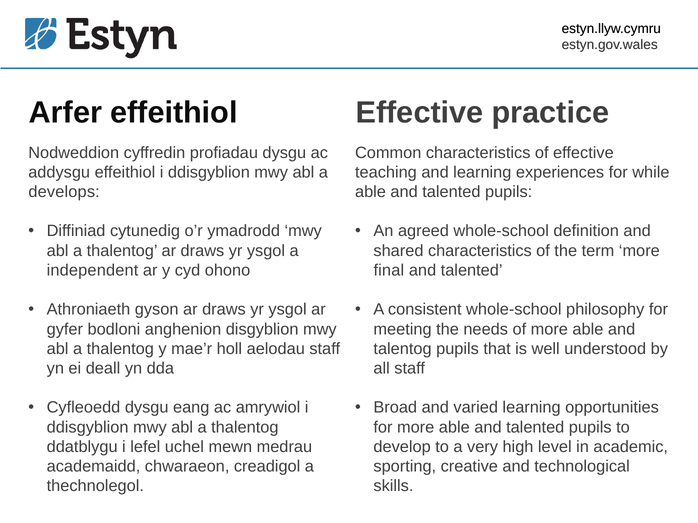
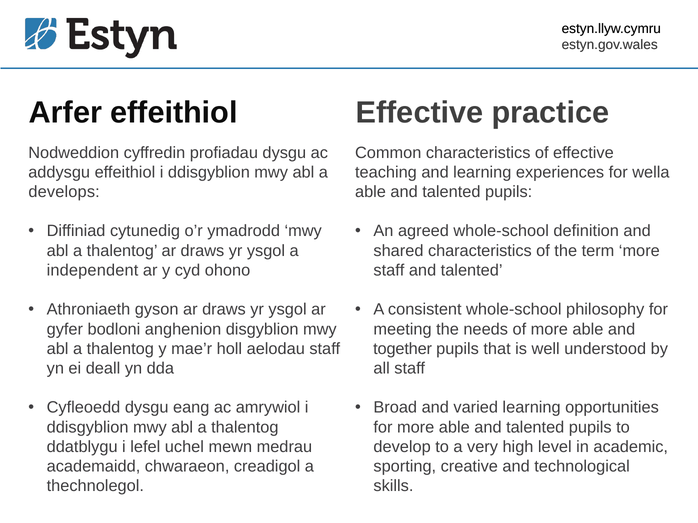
while: while -> wella (651, 172)
final: final -> staff (389, 271)
talentog: talentog -> together (403, 349)
